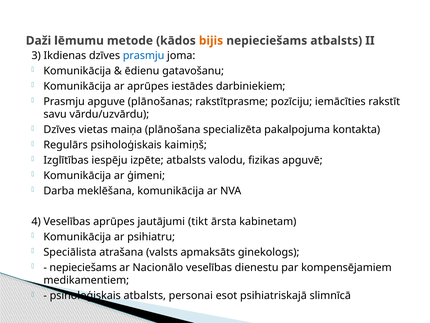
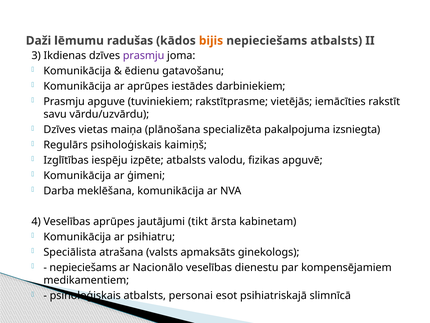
metode: metode -> radušas (130, 41)
prasmju colour: blue -> purple (144, 55)
plānošanas: plānošanas -> tuviniekiem (160, 101)
pozīciju: pozīciju -> vietējās (291, 101)
kontakta: kontakta -> izsniegta (356, 130)
